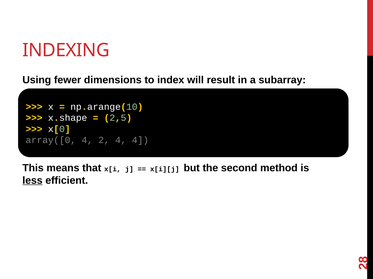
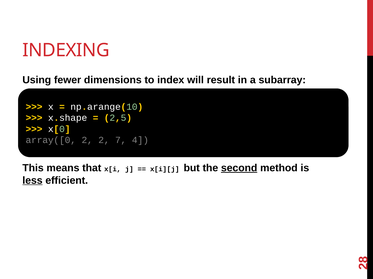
array([0 4: 4 -> 2 (87, 141)
2 4: 4 -> 7 (121, 141)
second underline: none -> present (239, 168)
